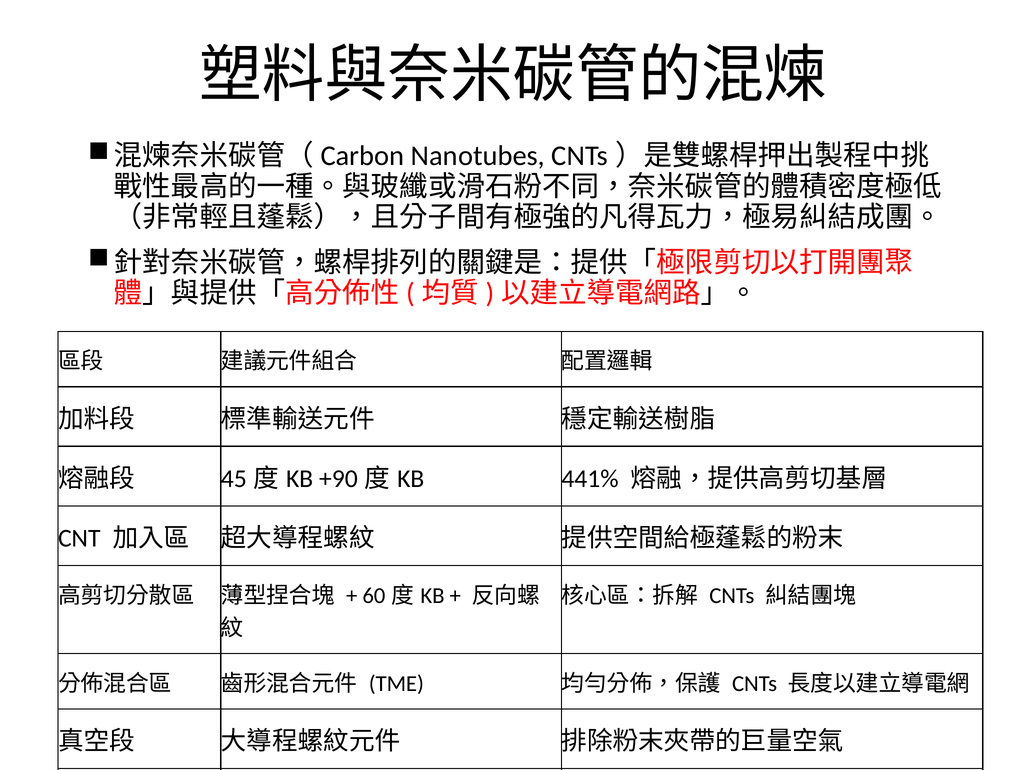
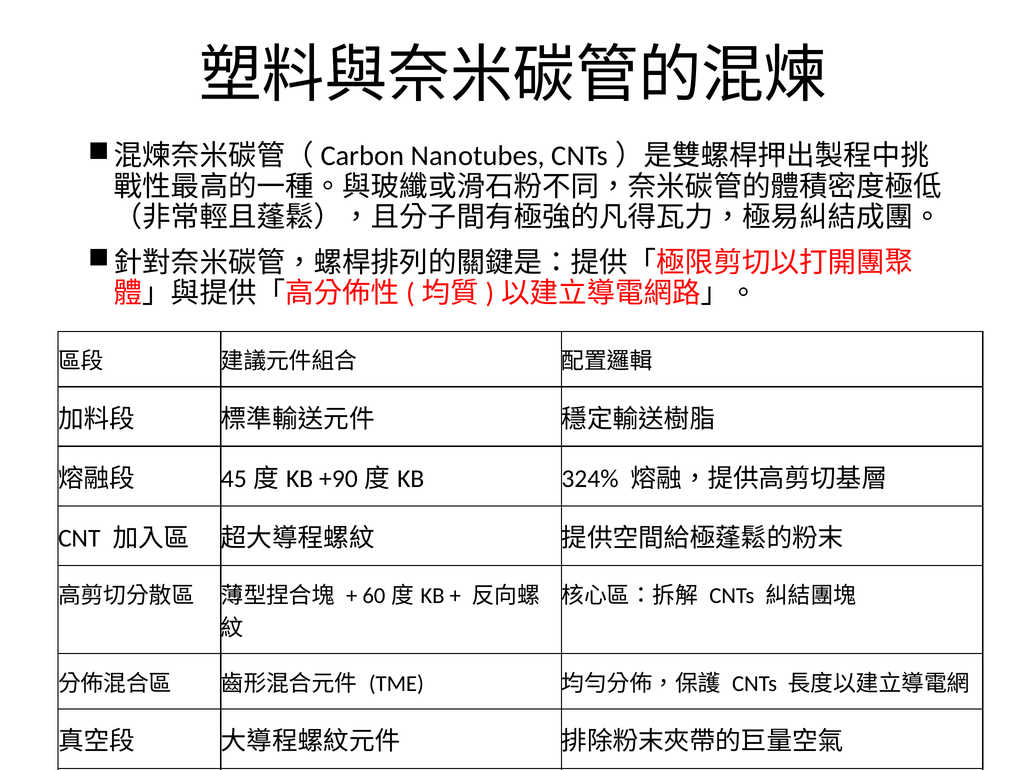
441%: 441% -> 324% (590, 479)
